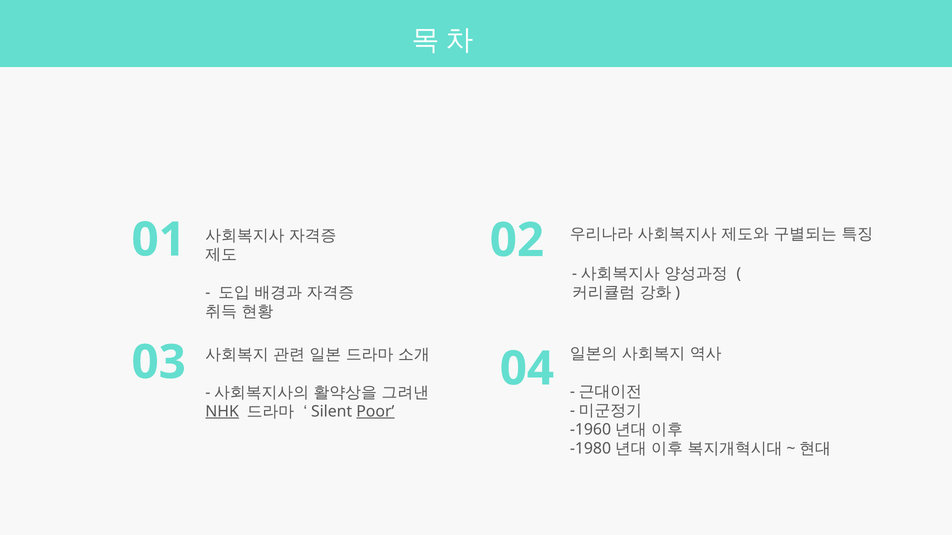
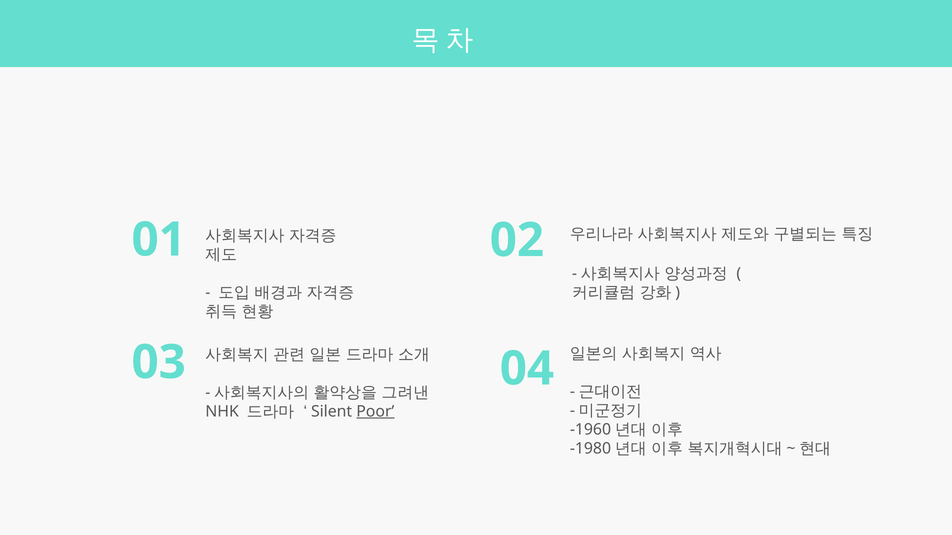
NHK underline: present -> none (222, 412)
